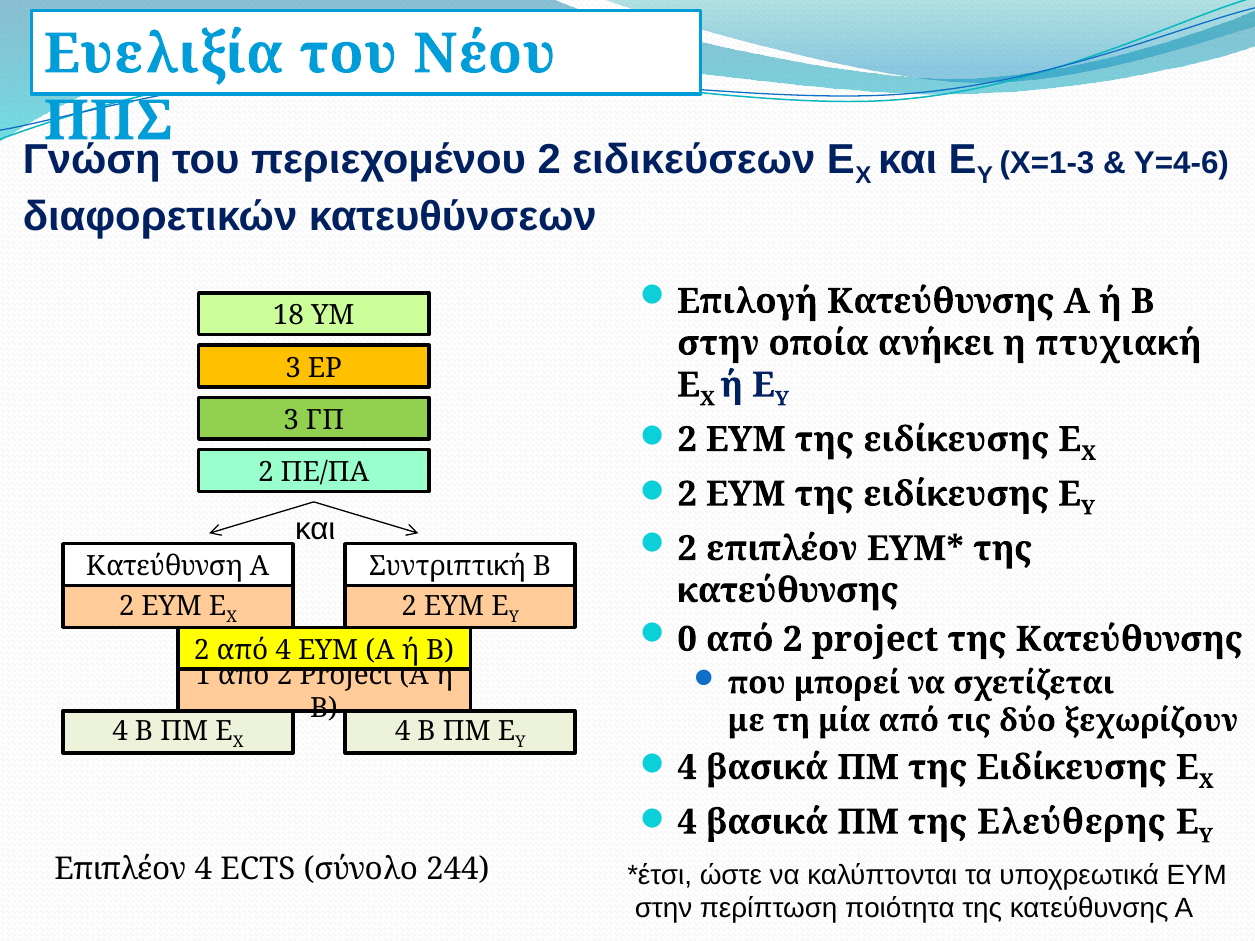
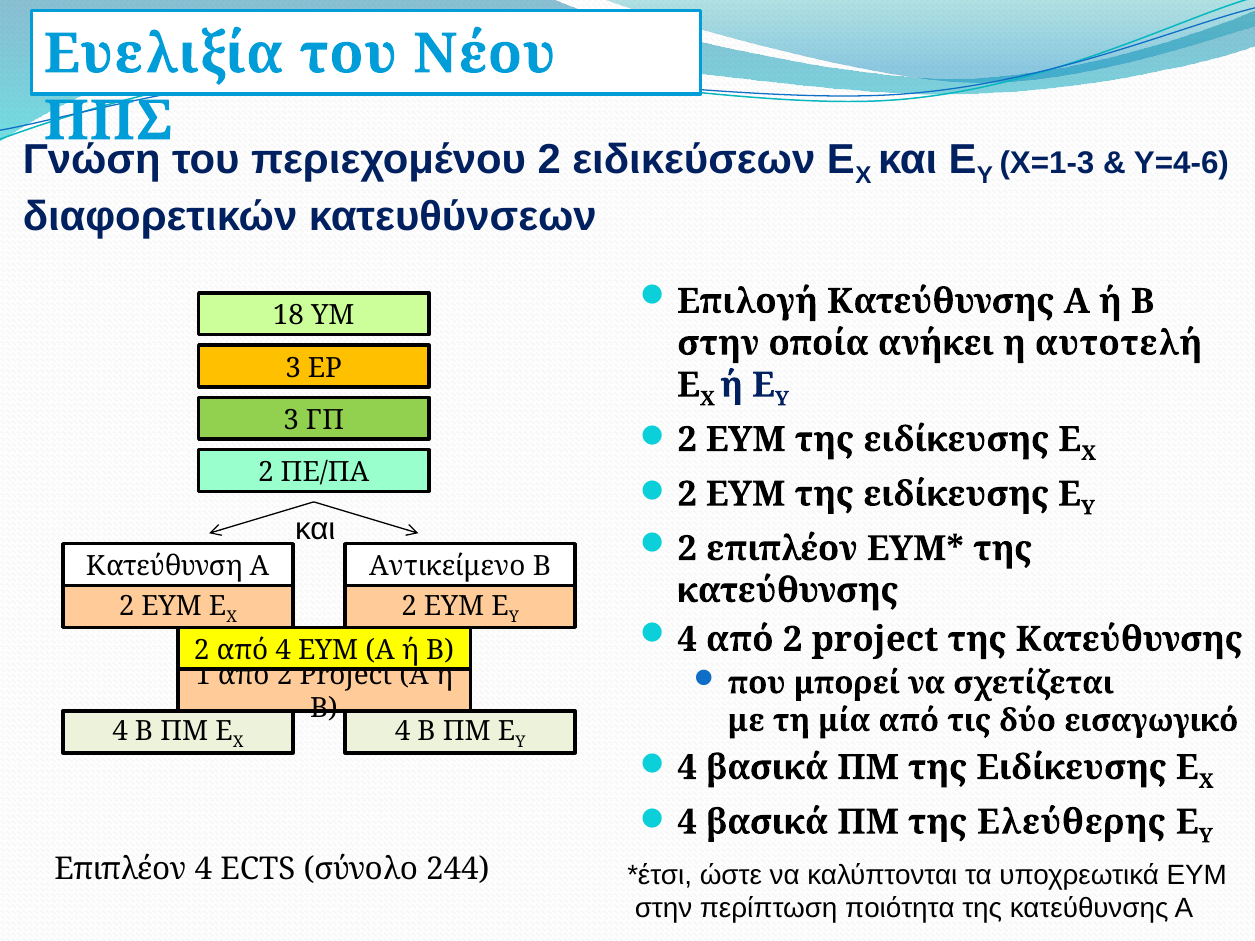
πτυχιακή: πτυχιακή -> αυτοτελή (1119, 343)
Συντριπτική: Συντριπτική -> Αντικείμενο (447, 567)
0: 0 -> 4 (687, 639)
ξεχωρίζουν: ξεχωρίζουν -> εισαγωγικό (1151, 721)
